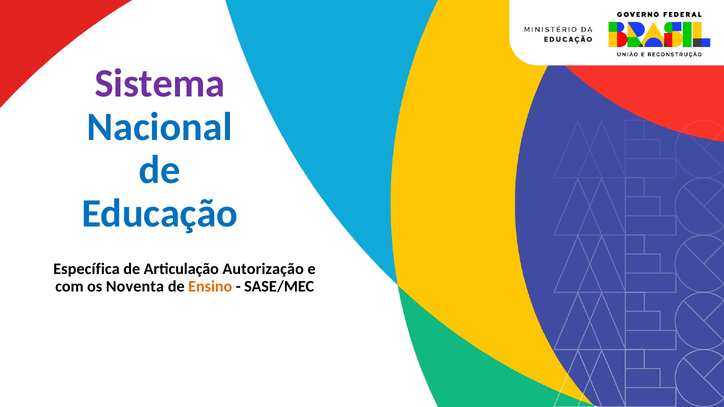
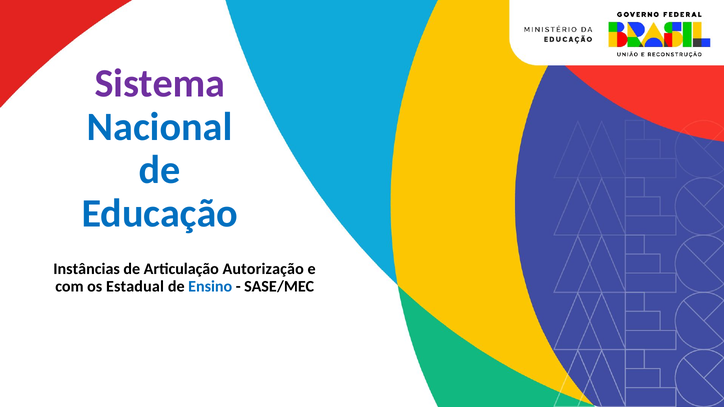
Específica: Específica -> Instâncias (87, 269)
Noventa: Noventa -> Estadual (135, 286)
Ensino colour: orange -> blue (210, 286)
